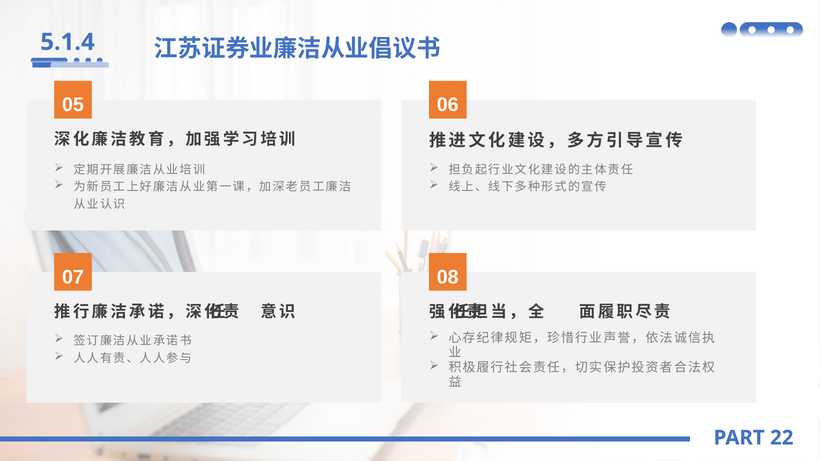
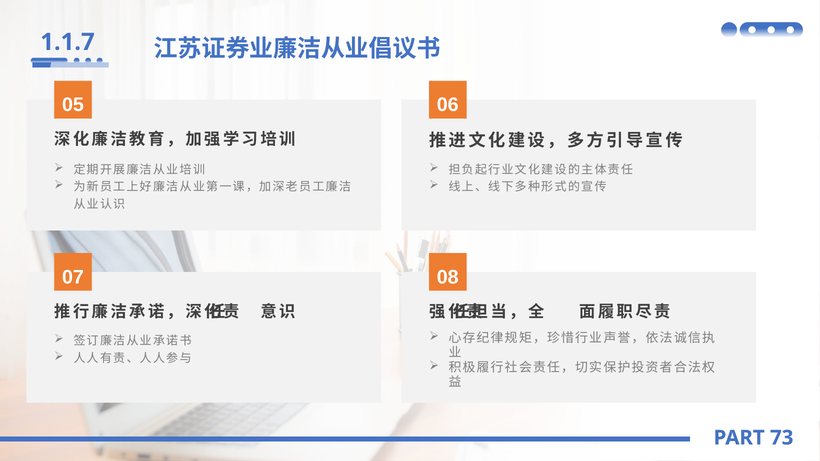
5.1.4: 5.1.4 -> 1.1.7 (67, 42)
22: 22 -> 73 (782, 438)
